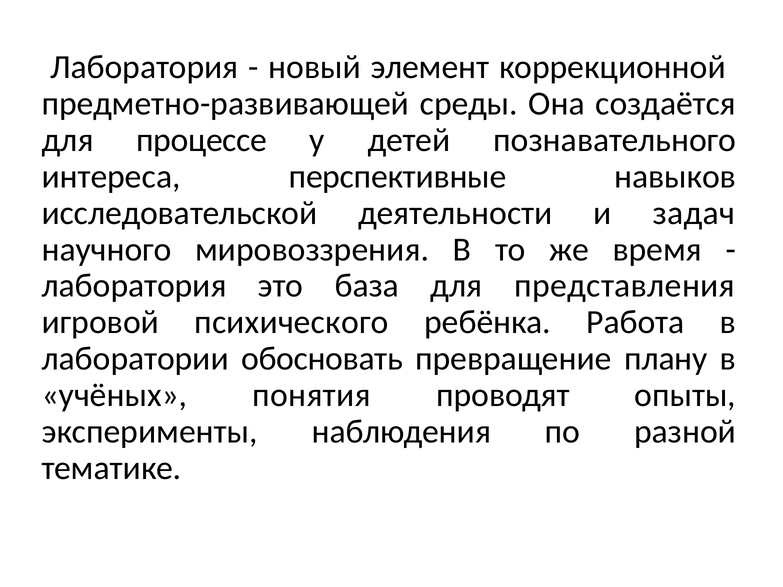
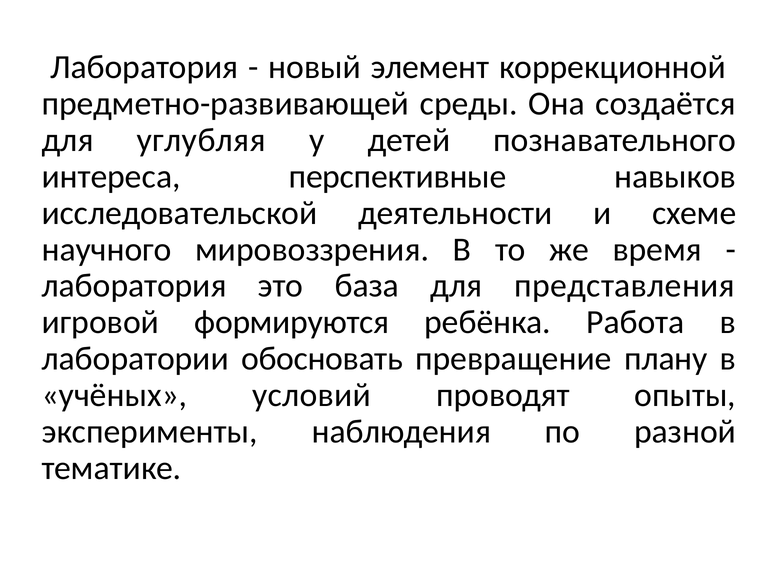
процессе: процессе -> углубляя (201, 140)
задач: задач -> схеме (694, 213)
психического: психического -> формируются (292, 322)
понятия: понятия -> условий (312, 395)
